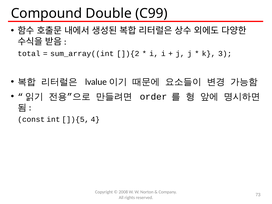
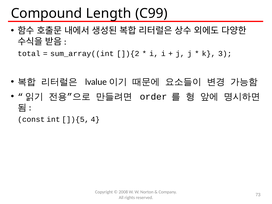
Double: Double -> Length (109, 14)
